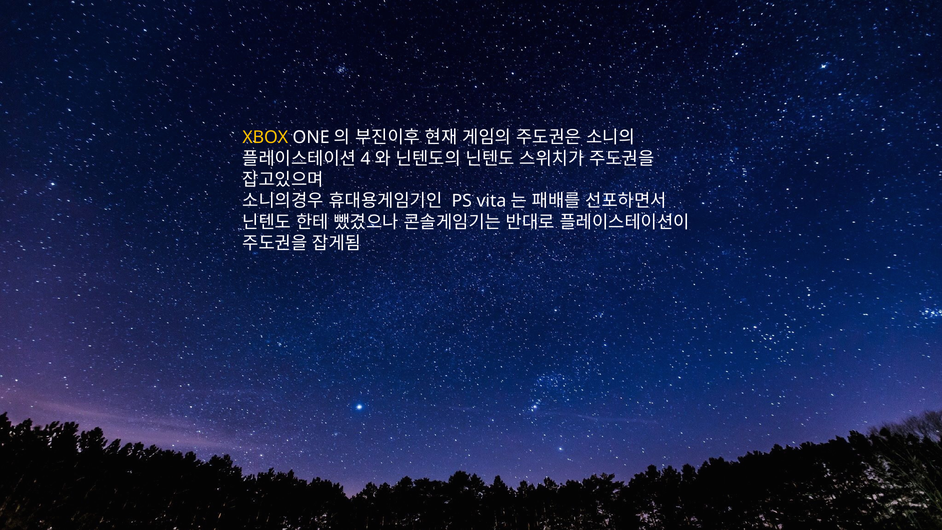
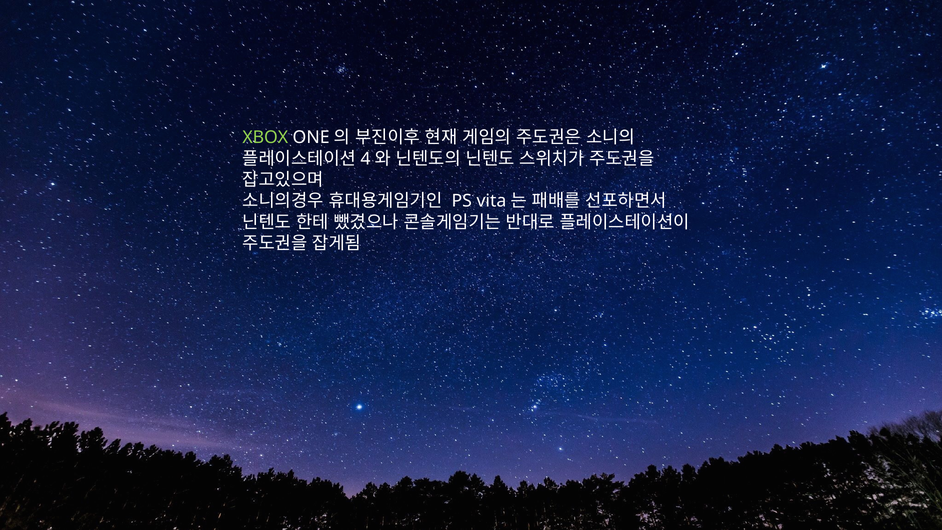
XBOX colour: yellow -> light green (265, 138)
